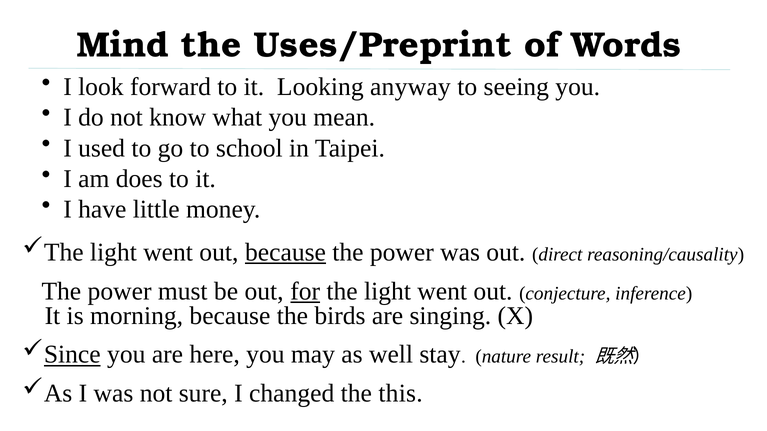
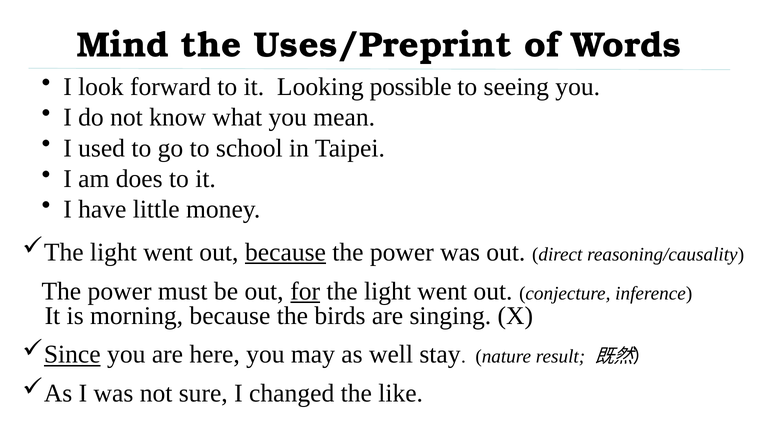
anyway: anyway -> possible (411, 87)
this: this -> like (401, 394)
